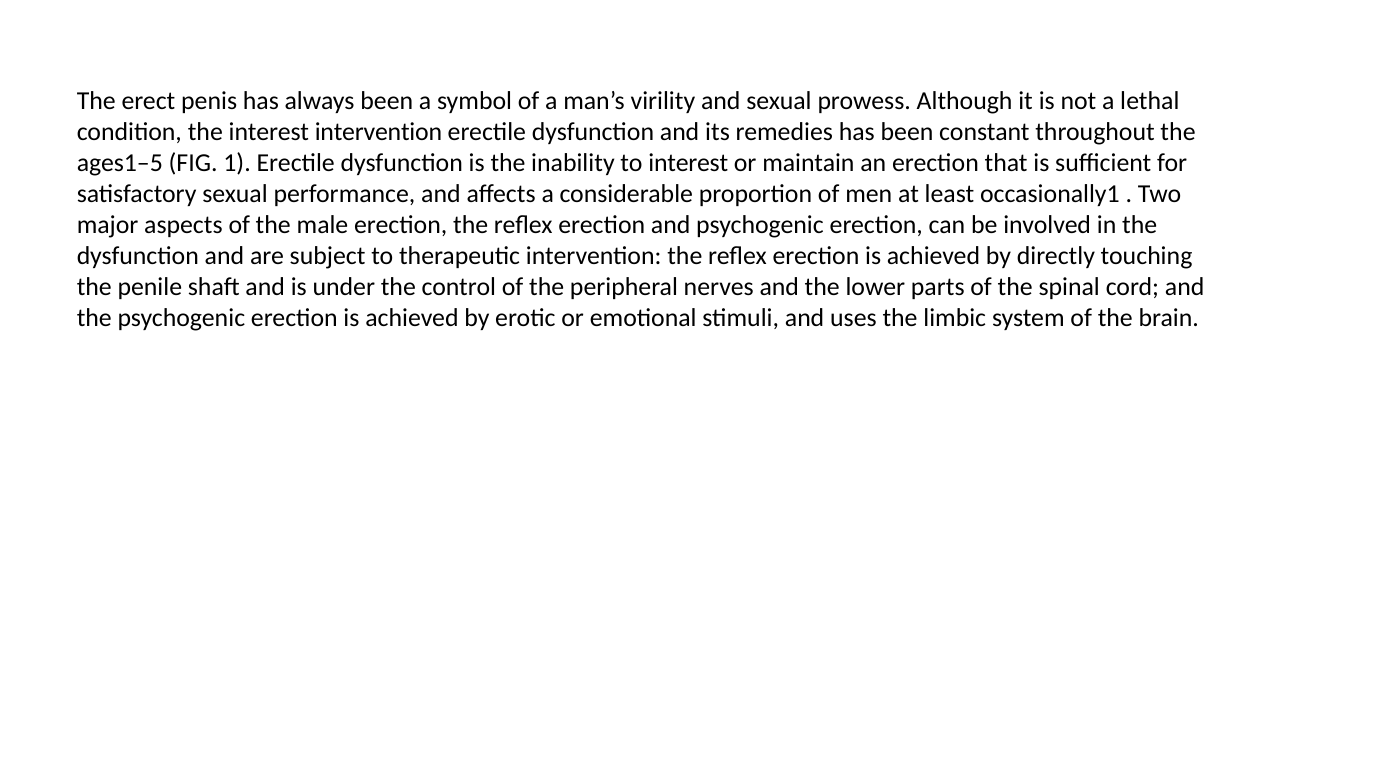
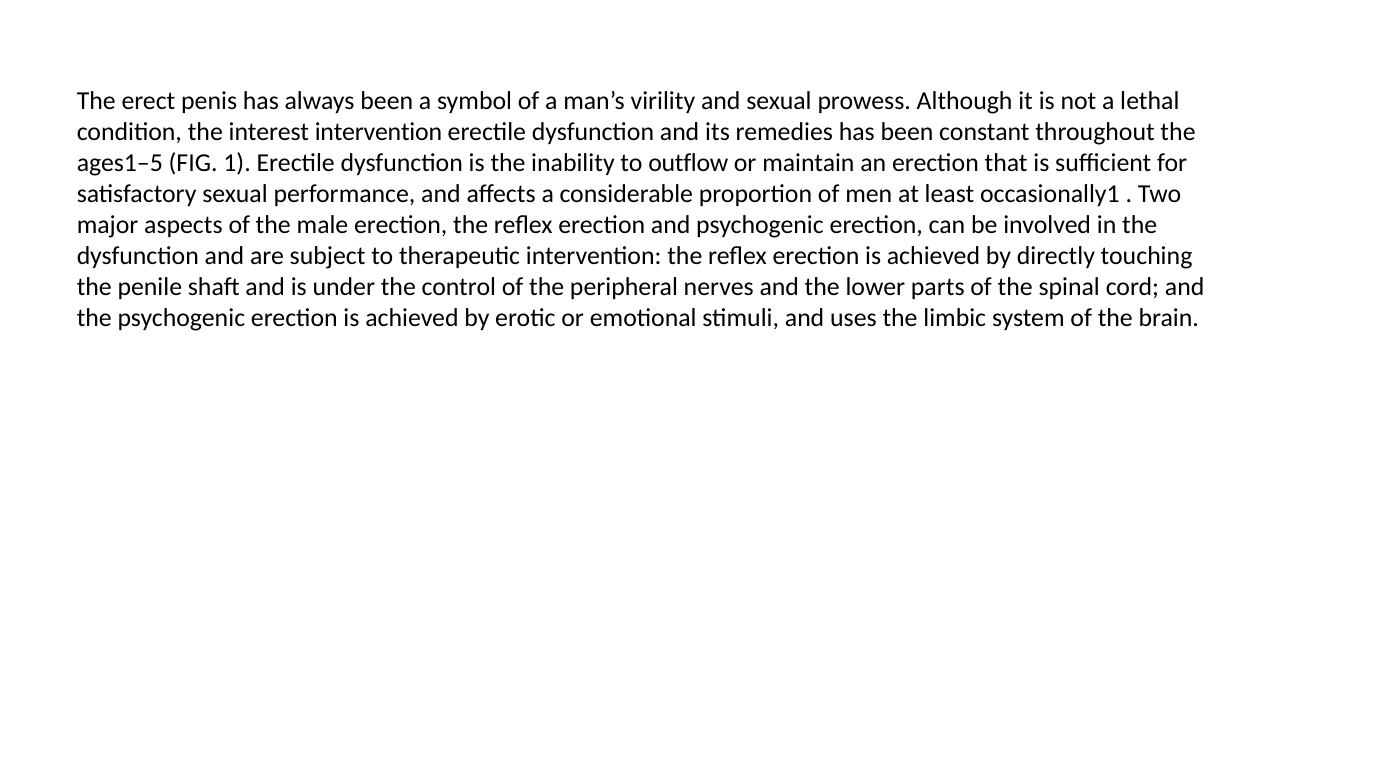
to interest: interest -> outflow (688, 163)
